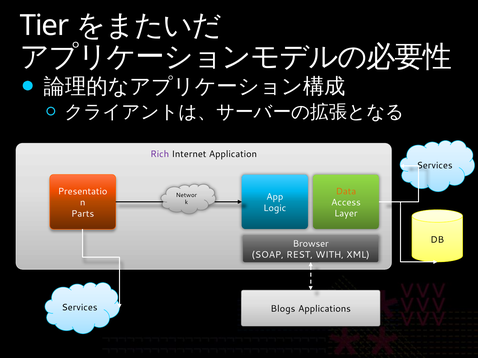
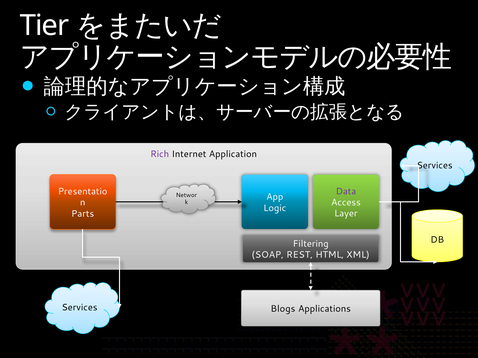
Data colour: orange -> purple (346, 192)
Browser: Browser -> Filtering (311, 244)
WITH: WITH -> HTML (330, 255)
